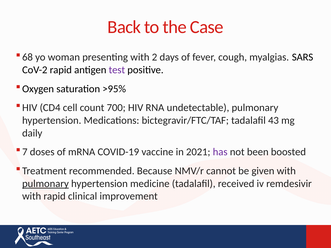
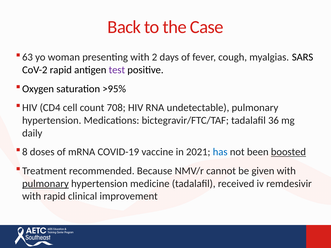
68: 68 -> 63 (27, 57)
700: 700 -> 708 (116, 108)
43: 43 -> 36 (273, 120)
7: 7 -> 8 (25, 152)
has colour: purple -> blue (220, 152)
boosted underline: none -> present (288, 152)
